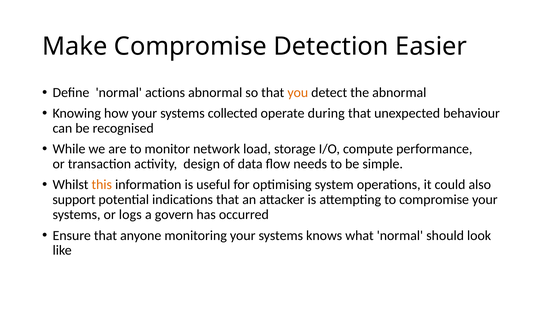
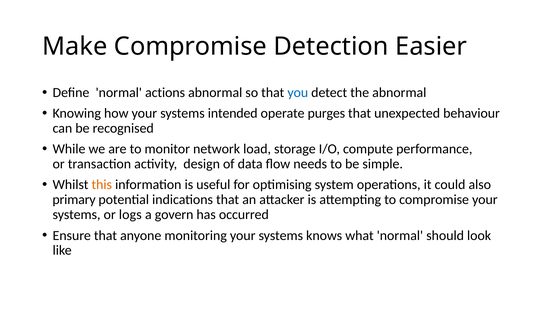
you colour: orange -> blue (298, 92)
collected: collected -> intended (233, 113)
during: during -> purges (326, 113)
support: support -> primary (74, 199)
